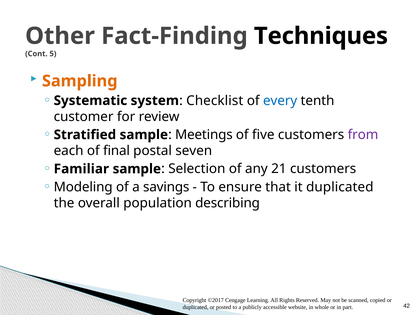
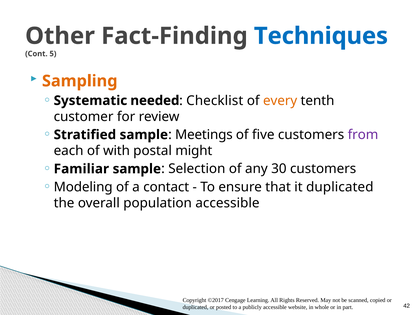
Techniques colour: black -> blue (321, 36)
system: system -> needed (155, 101)
every colour: blue -> orange (280, 101)
final: final -> with (117, 151)
seven: seven -> might (194, 151)
21: 21 -> 30 (279, 169)
savings: savings -> contact (166, 187)
population describing: describing -> accessible (227, 203)
